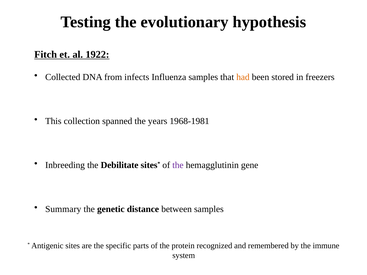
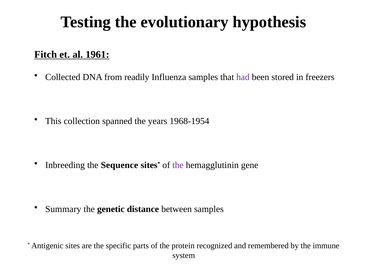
1922: 1922 -> 1961 (97, 55)
infects: infects -> readily (137, 77)
had colour: orange -> purple (243, 77)
1968-1981: 1968-1981 -> 1968-1954 (189, 121)
Debilitate: Debilitate -> Sequence (119, 165)
